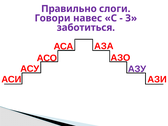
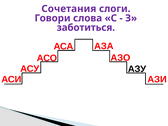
Правильно: Правильно -> Сочетания (69, 9)
навес: навес -> слова (88, 18)
АЗУ colour: purple -> black (137, 69)
